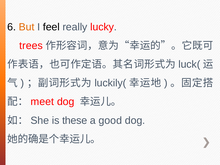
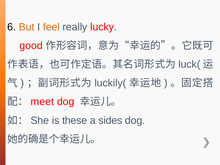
feel colour: black -> orange (51, 27)
trees: trees -> good (31, 46)
good: good -> sides (110, 120)
